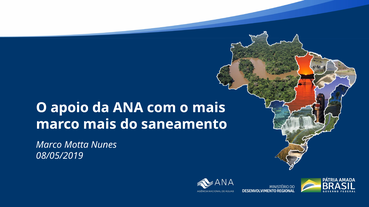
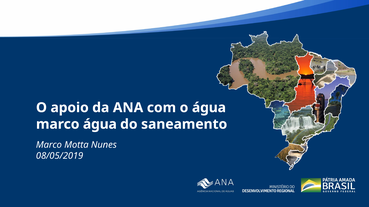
o mais: mais -> água (209, 108)
marco mais: mais -> água (100, 125)
